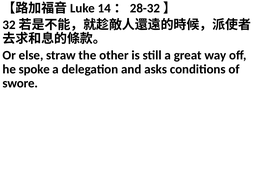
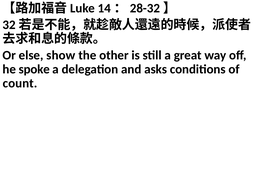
straw: straw -> show (61, 55)
swore: swore -> count (20, 83)
